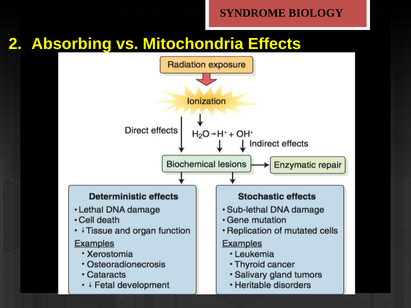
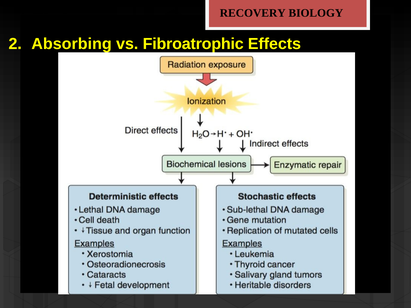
SYNDROME: SYNDROME -> RECOVERY (253, 13)
Mitochondria: Mitochondria -> Fibroatrophic (193, 44)
